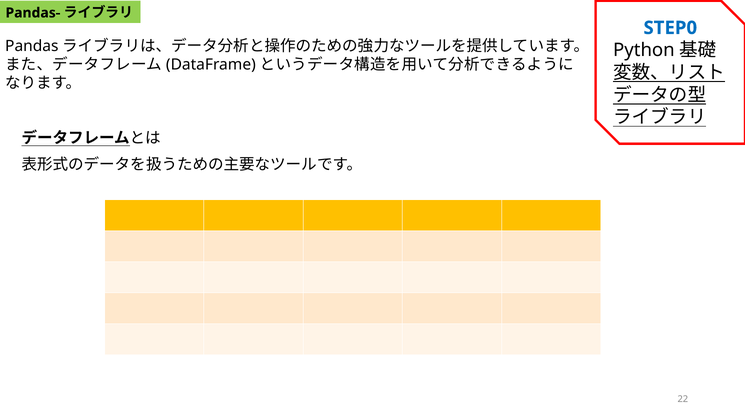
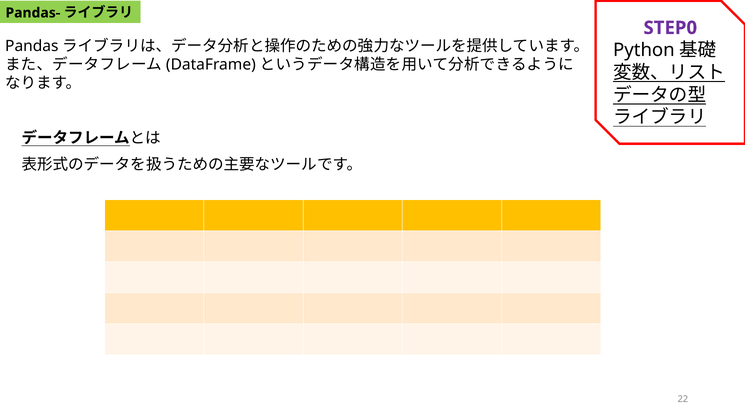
STEP0 colour: blue -> purple (670, 28)
